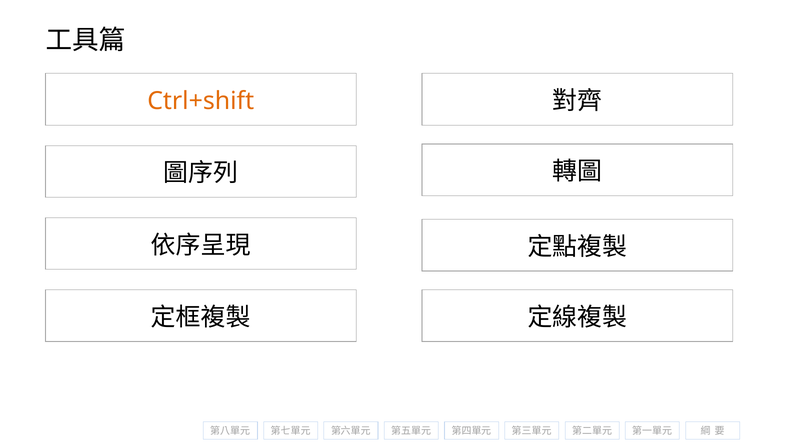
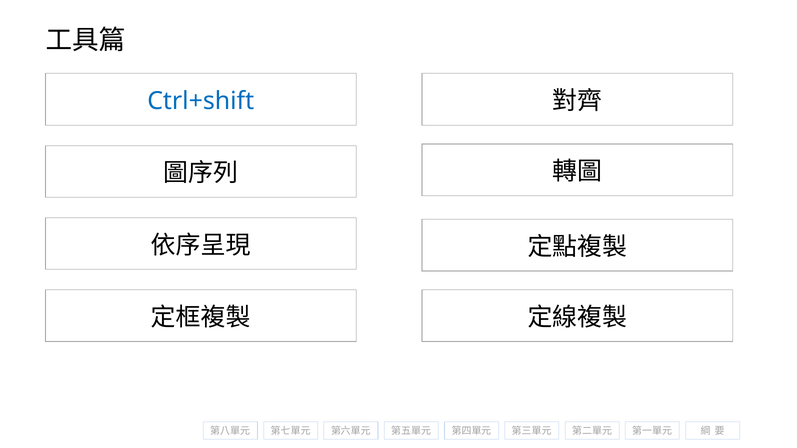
Ctrl+shift colour: orange -> blue (201, 101)
